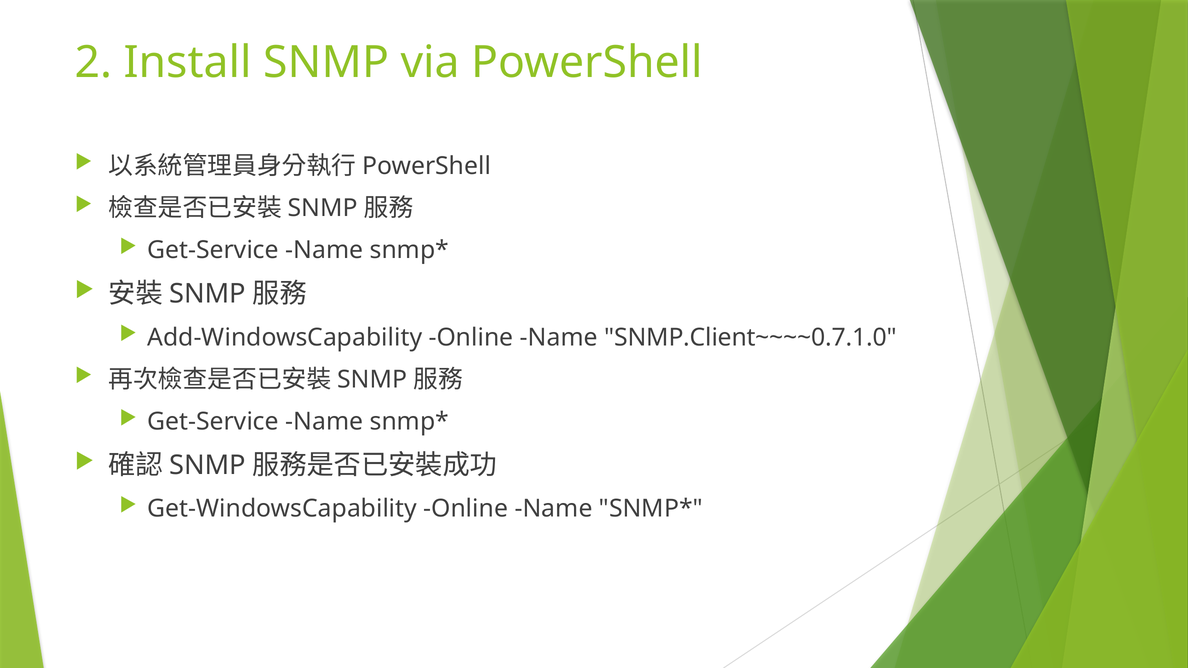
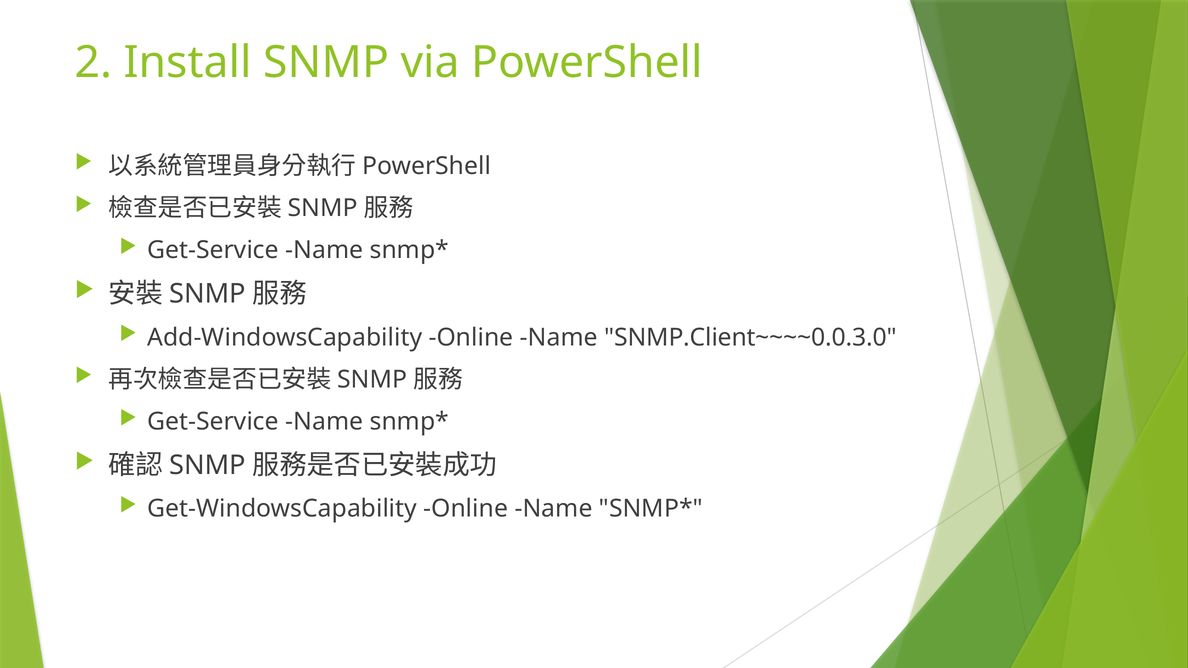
SNMP.Client~~~~0.7.1.0: SNMP.Client~~~~0.7.1.0 -> SNMP.Client~~~~0.0.3.0 (751, 338)
